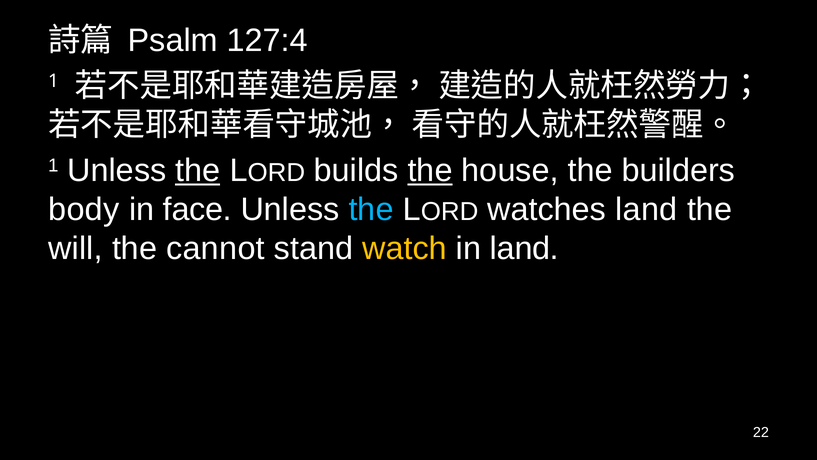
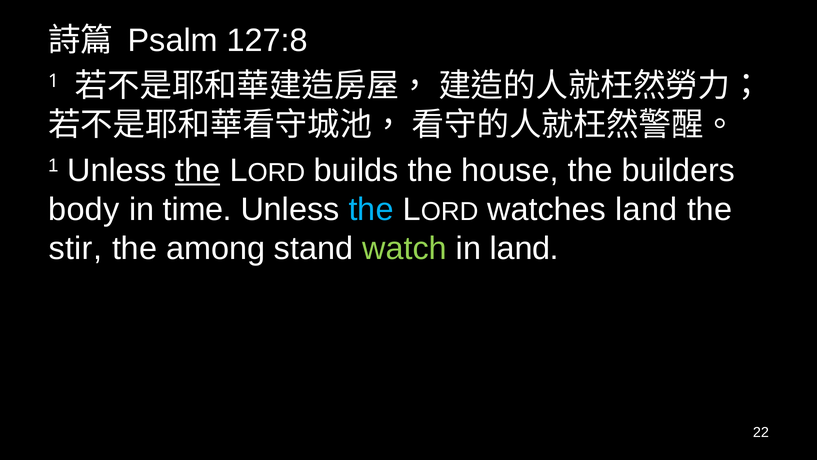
127:4: 127:4 -> 127:8 (267, 41)
the underline: present -> none (430, 170)
face: face -> time (197, 209)
will: will -> stir (75, 248)
cannot: cannot -> among (216, 248)
watch colour: yellow -> light green (405, 248)
